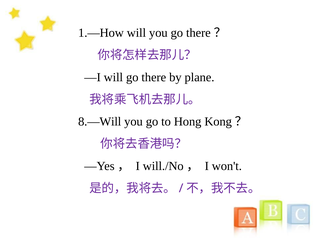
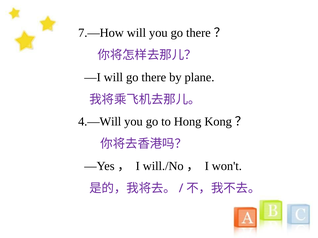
1.—How: 1.—How -> 7.—How (101, 33)
8.—Will: 8.—Will -> 4.—Will (100, 122)
